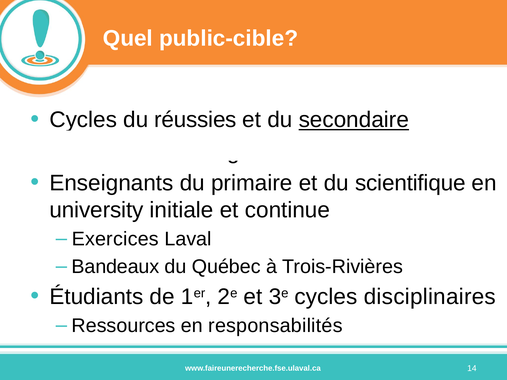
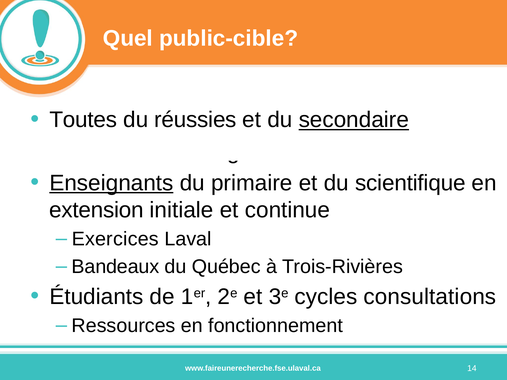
Cycles: Cycles -> Toutes (83, 120)
Enseignants underline: none -> present (111, 183)
university: university -> extension (97, 210)
disciplinaires: disciplinaires -> consultations (430, 297)
responsabilités: responsabilités -> fonctionnement (276, 326)
